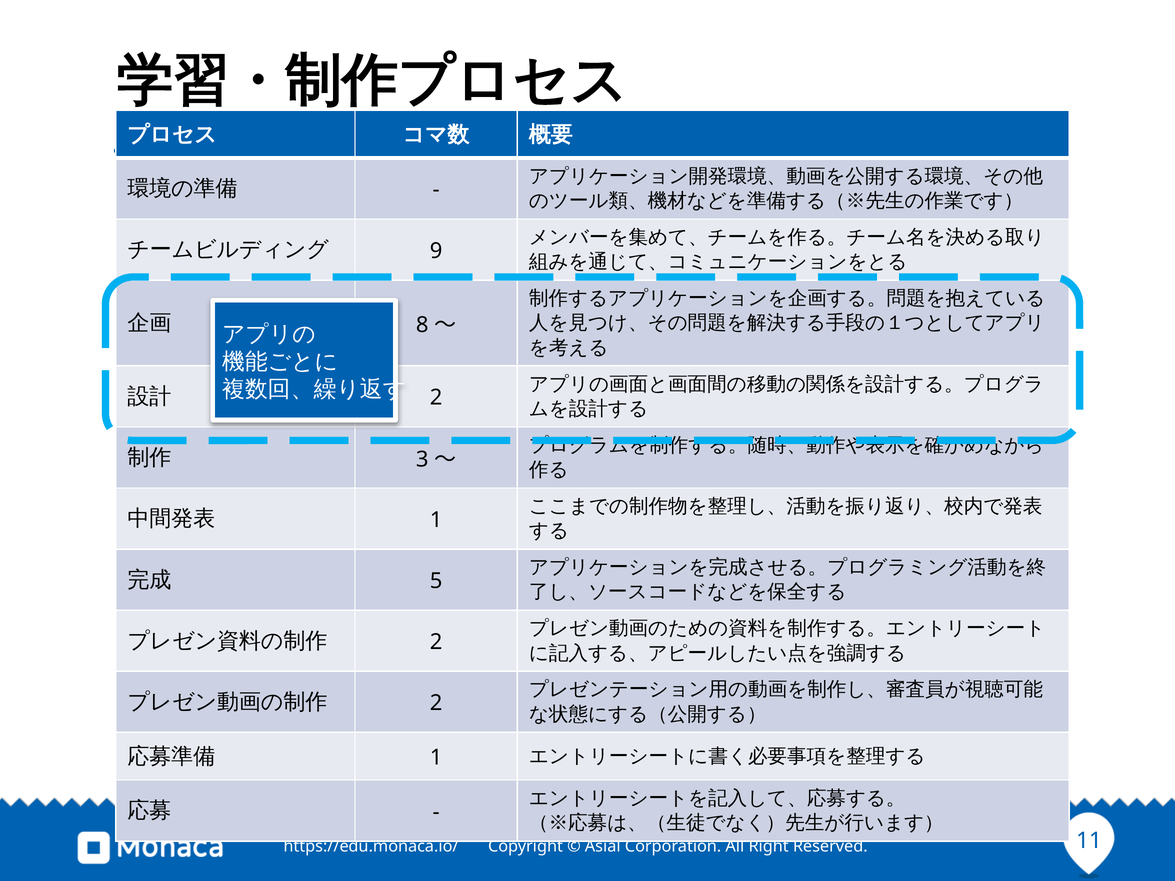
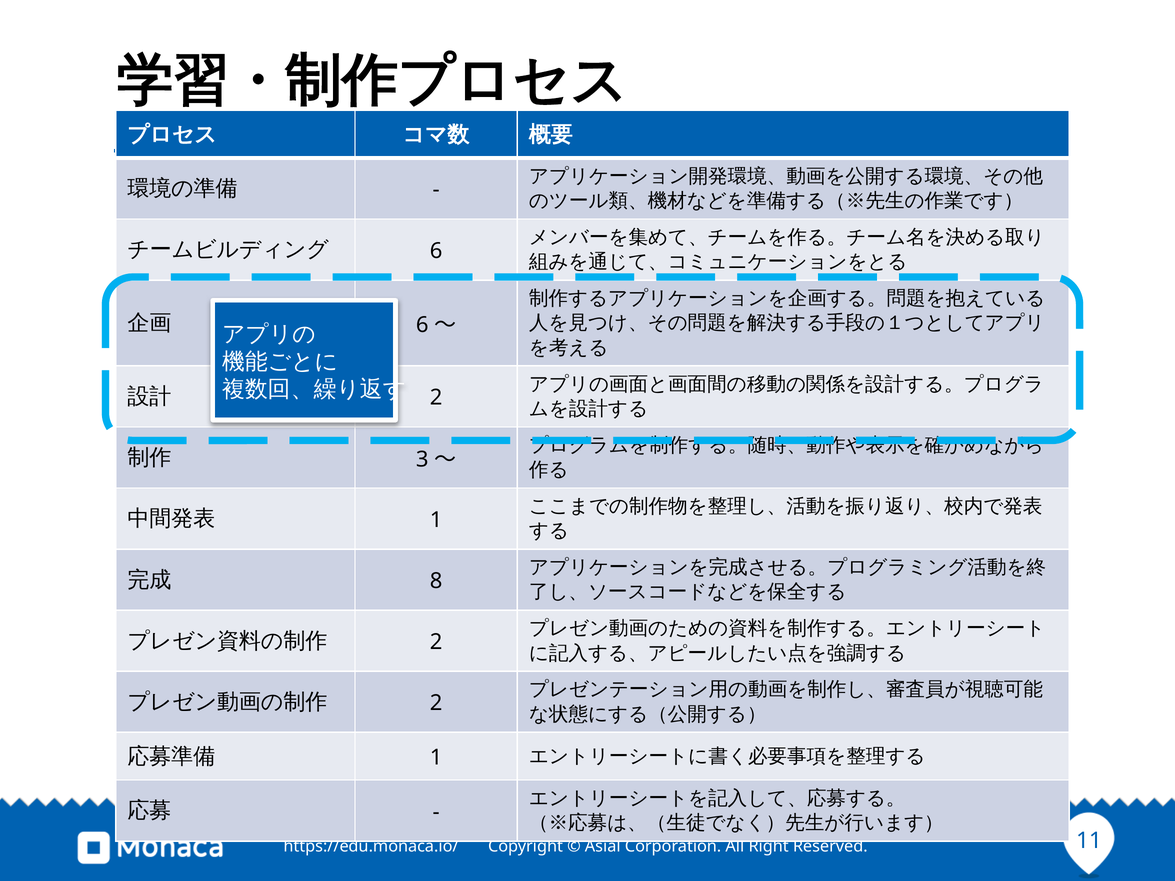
9: 9 -> 6 (436, 251)
8: 8 -> 6 (422, 325)
5: 5 -> 8 (436, 581)
